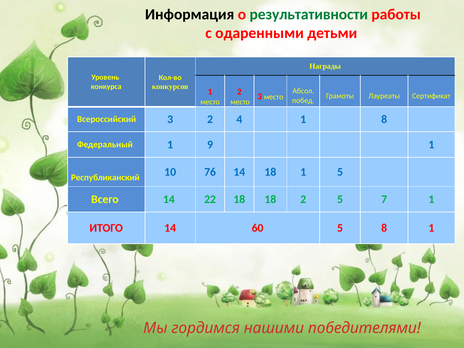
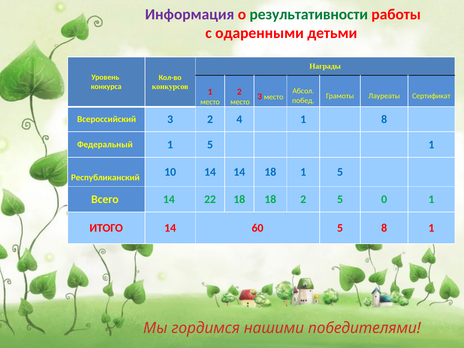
Информация colour: black -> purple (190, 14)
Федеральный 1 9: 9 -> 5 (210, 145)
10 76: 76 -> 14 (210, 172)
7: 7 -> 0 (384, 199)
